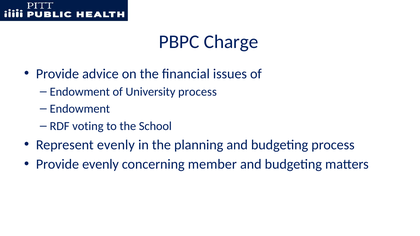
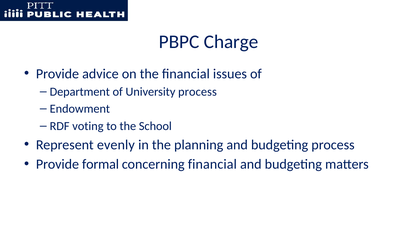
Endowment: Endowment -> Department (80, 92)
Provide evenly: evenly -> formal (101, 165)
concerning member: member -> financial (212, 165)
